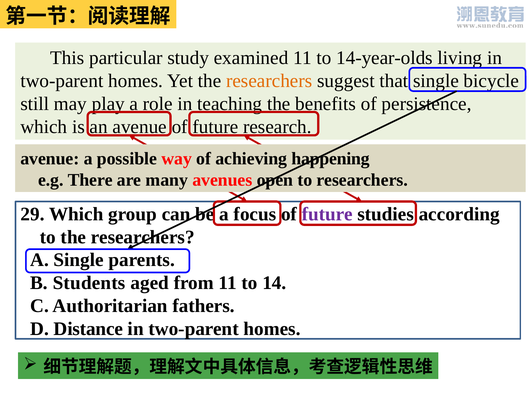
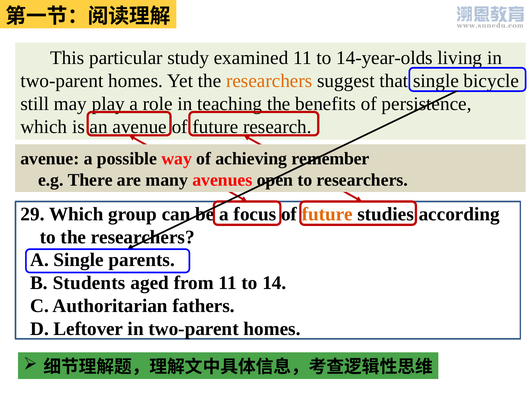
happening: happening -> remember (330, 159)
future colour: purple -> orange (327, 214)
Distance: Distance -> Leftover (88, 329)
